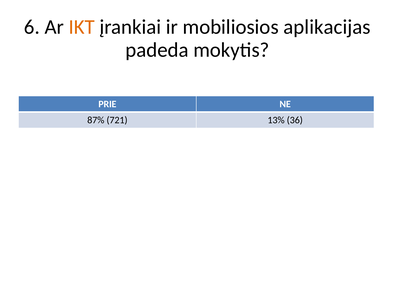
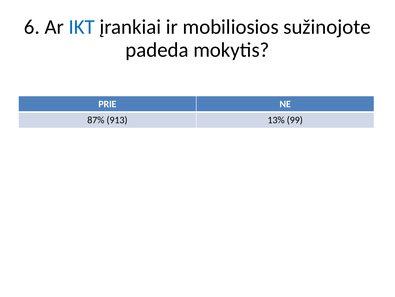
IKT colour: orange -> blue (82, 27)
aplikacijas: aplikacijas -> sužinojote (327, 27)
721: 721 -> 913 (117, 120)
36: 36 -> 99 (295, 120)
